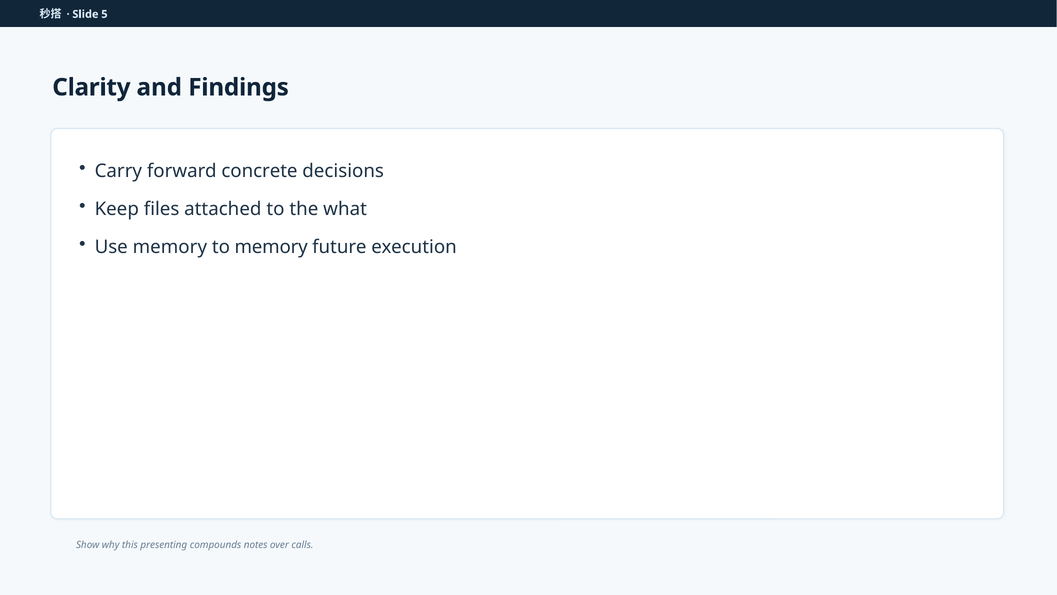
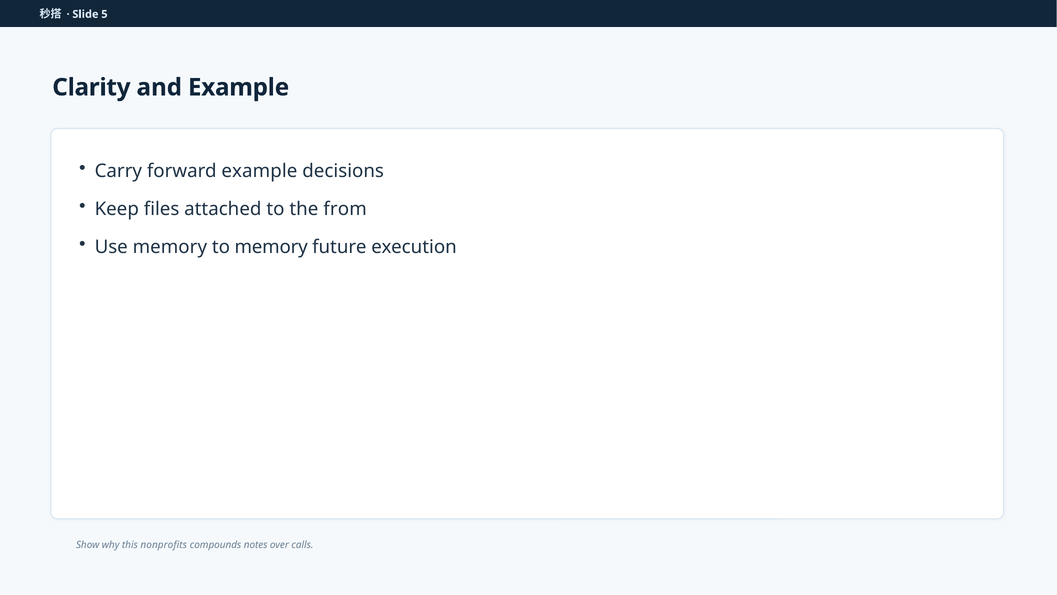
and Findings: Findings -> Example (239, 87)
forward concrete: concrete -> example (259, 171)
what: what -> from (345, 209)
presenting: presenting -> nonprofits (164, 544)
